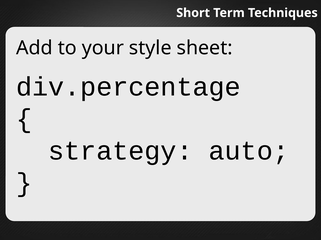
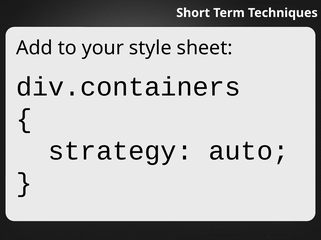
div.percentage: div.percentage -> div.containers (128, 87)
